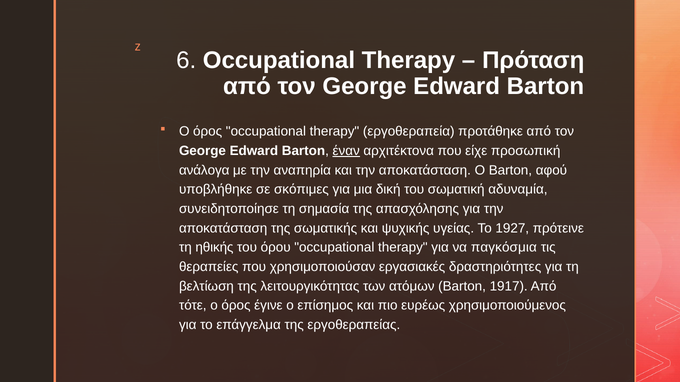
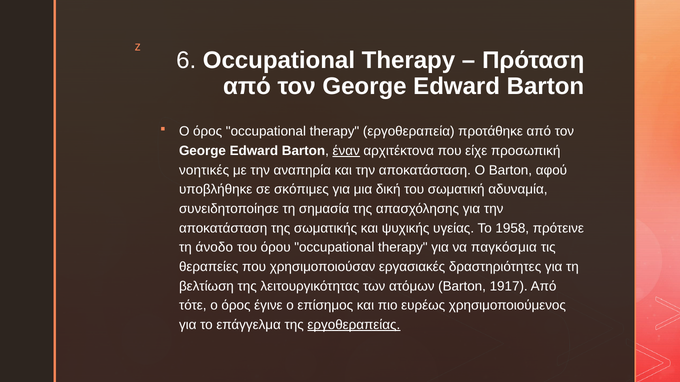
ανάλογα: ανάλογα -> νοητικές (204, 170)
1927: 1927 -> 1958 (512, 228)
ηθικής: ηθικής -> άνοδο (214, 248)
εργοθεραπείας underline: none -> present (354, 325)
